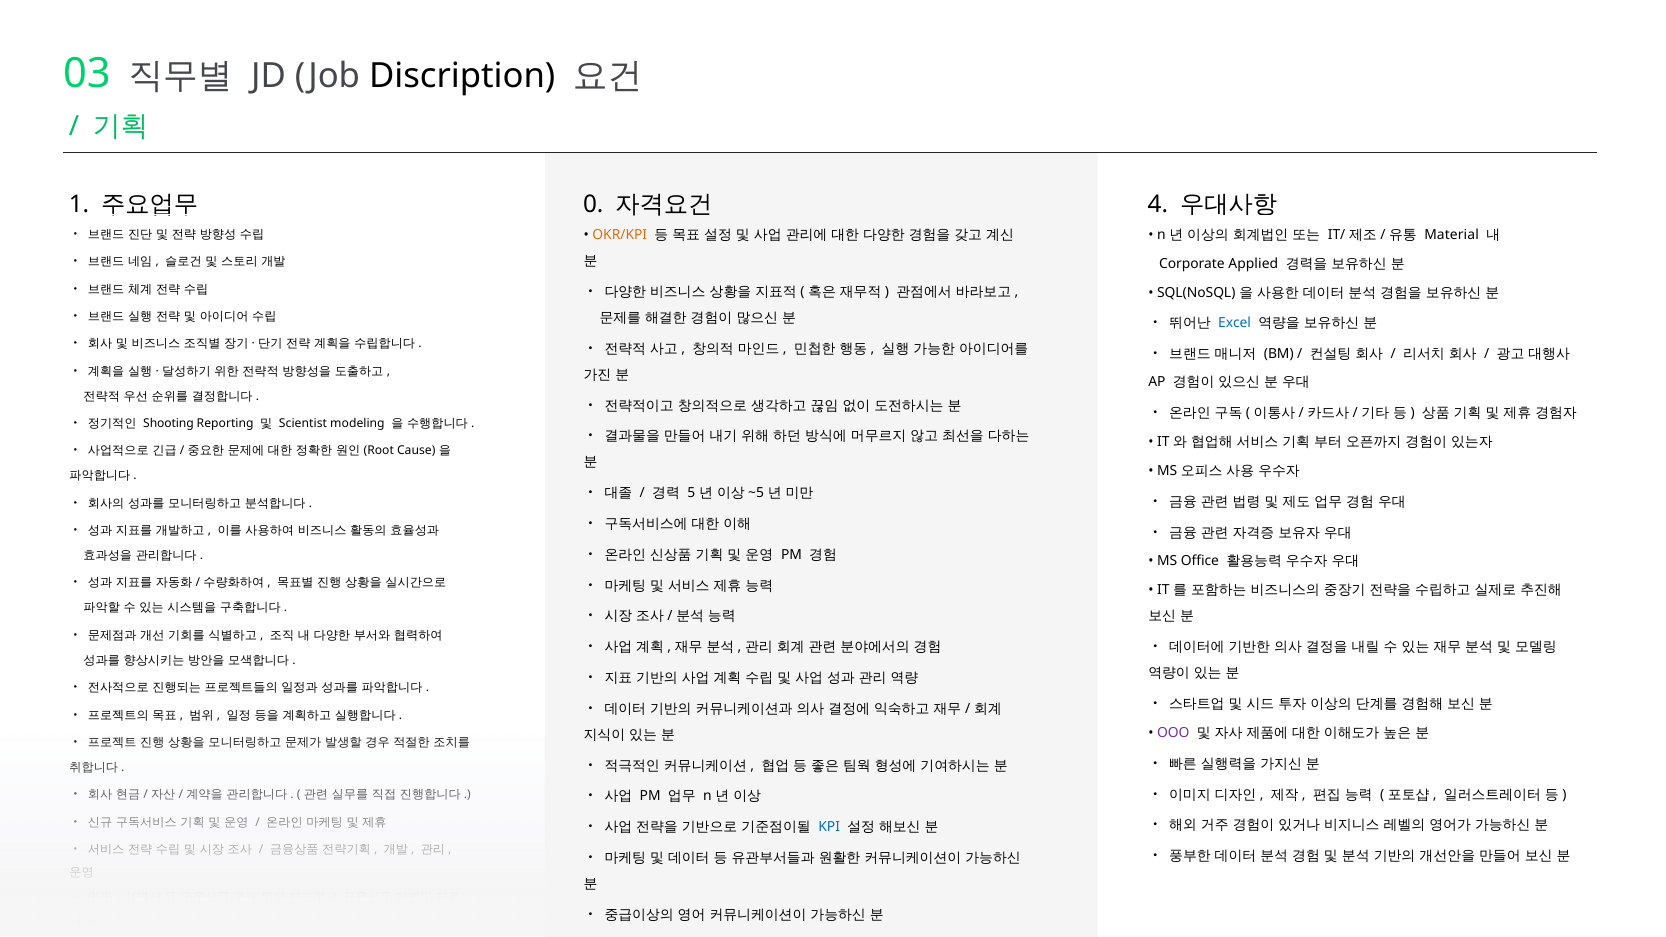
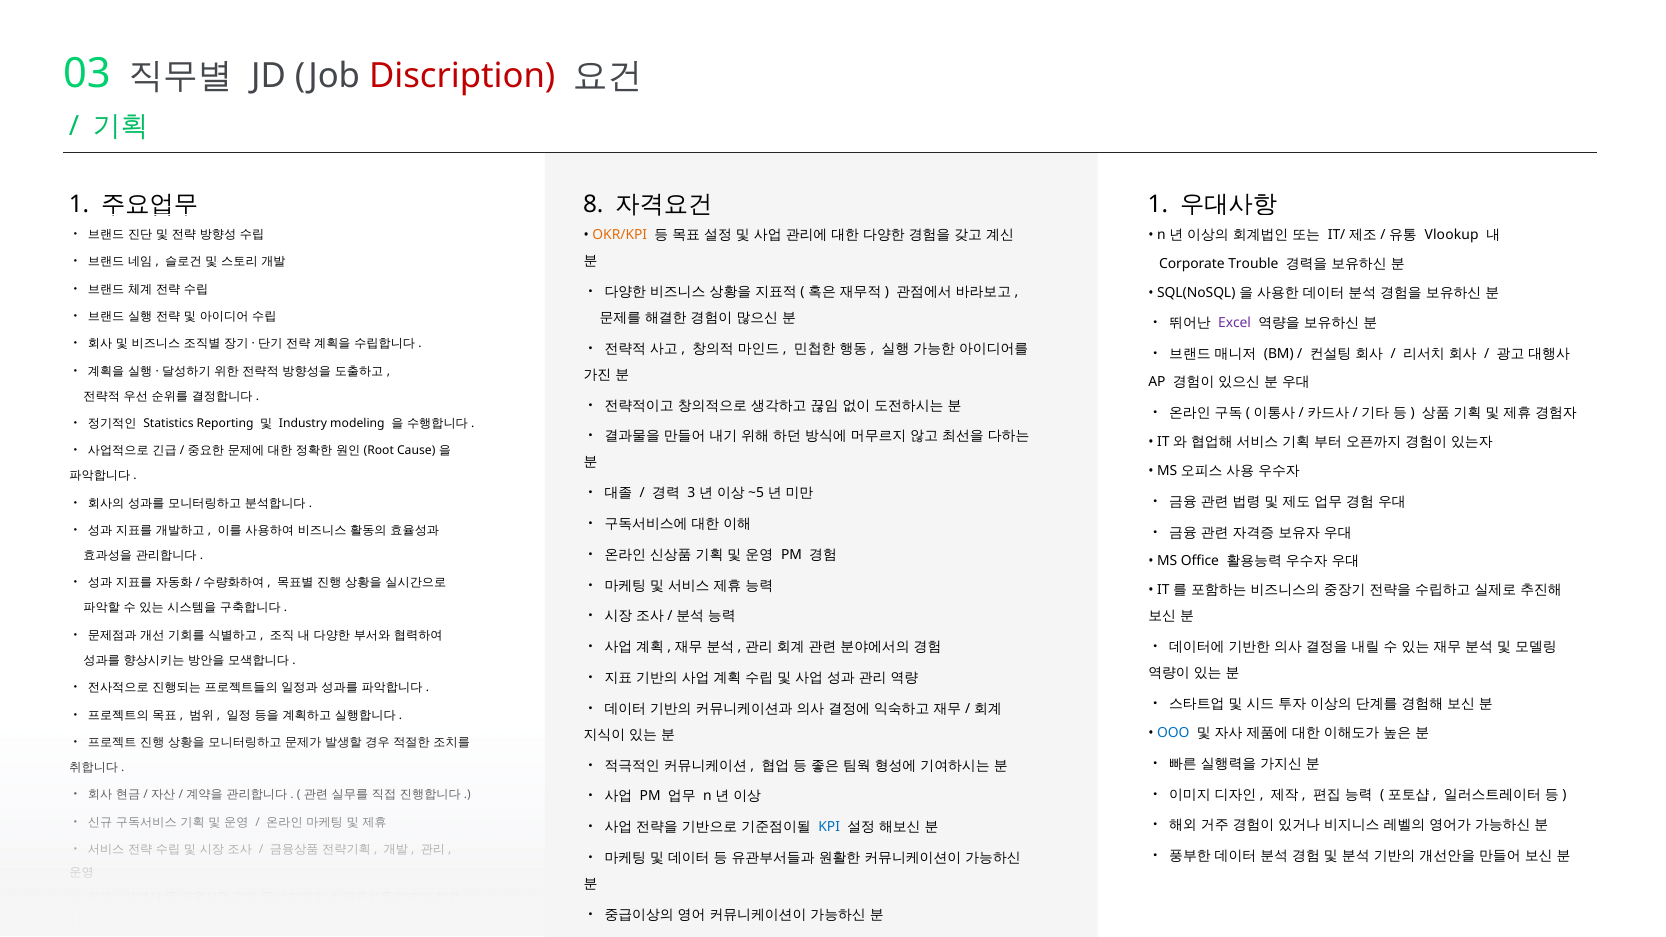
Discription colour: black -> red (462, 76)
0: 0 -> 8 (593, 205)
4: 4 -> 1 (1158, 205)
Material: Material -> Vlookup (1452, 235)
Applied: Applied -> Trouble (1253, 264)
Excel colour: blue -> purple (1235, 323)
Shooting: Shooting -> Statistics (168, 424)
Scientist: Scientist -> Industry (303, 424)
5: 5 -> 3 (691, 493)
OOO colour: purple -> blue (1173, 733)
